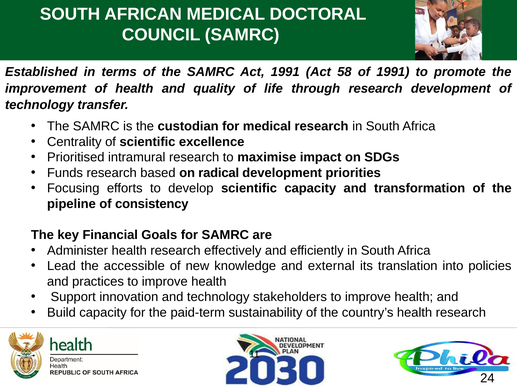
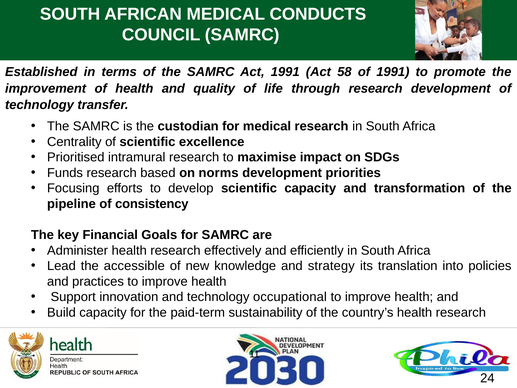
DOCTORAL: DOCTORAL -> CONDUCTS (318, 14)
radical: radical -> norms (219, 173)
external: external -> strategy (331, 266)
stakeholders: stakeholders -> occupational (290, 297)
